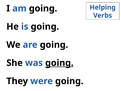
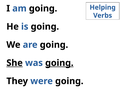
She underline: none -> present (15, 63)
